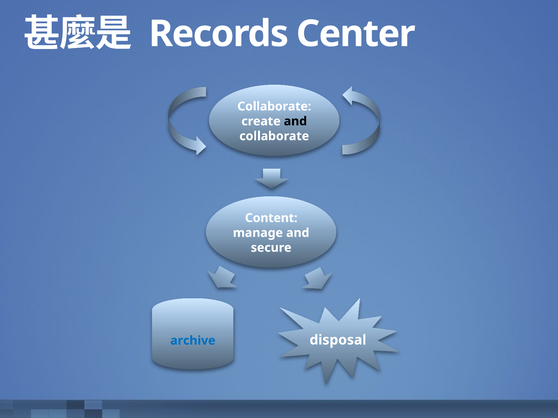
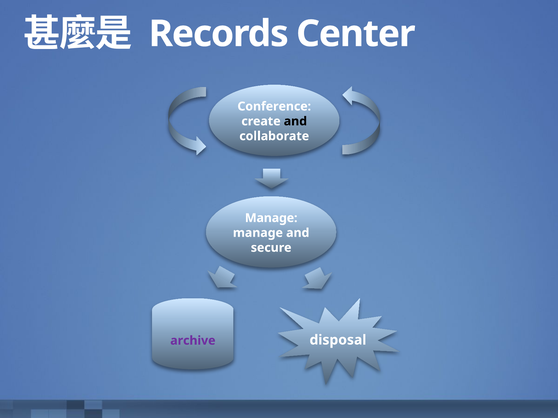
Collaborate: Collaborate -> Conference (274, 107)
Content: Content -> Manage (271, 218)
archive colour: blue -> purple (193, 341)
